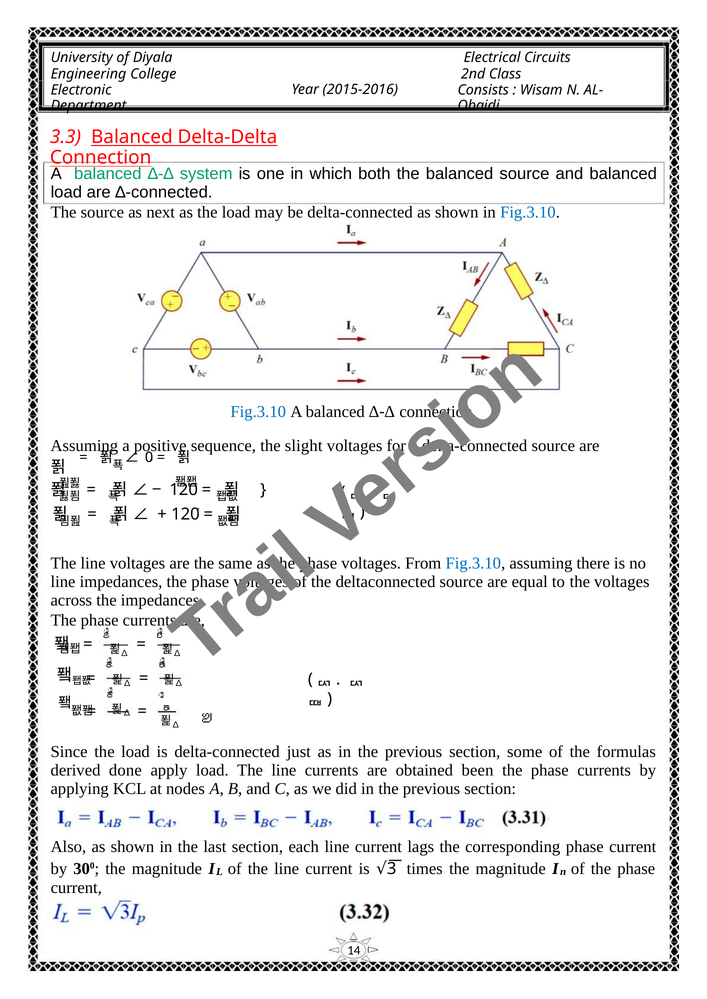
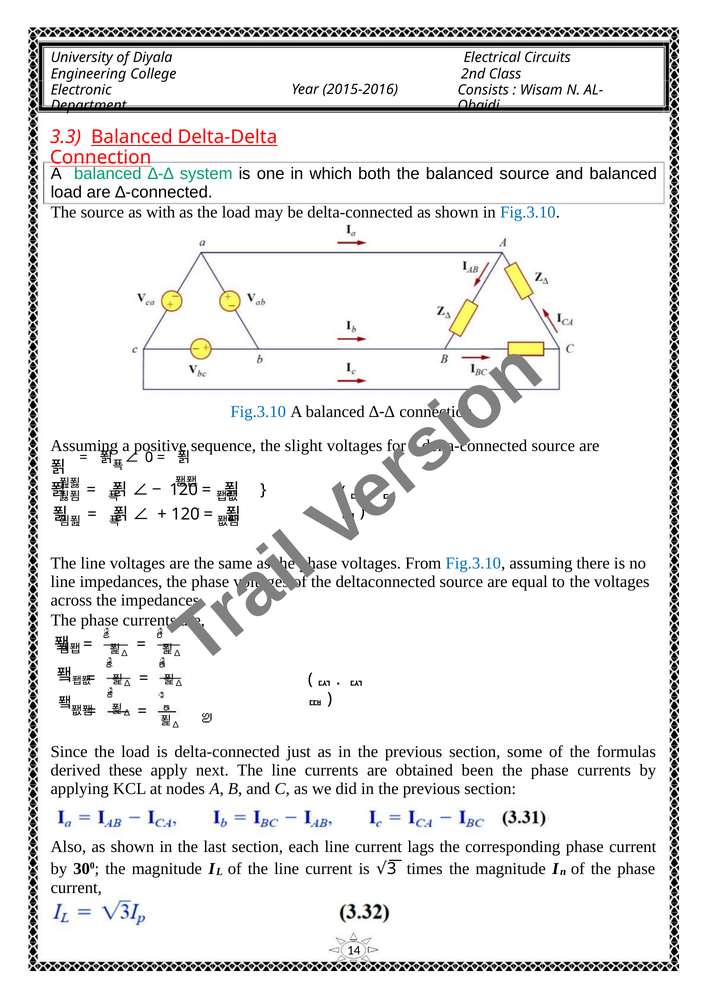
next: next -> with (161, 212)
done: done -> these (126, 770)
apply load: load -> next (212, 770)
